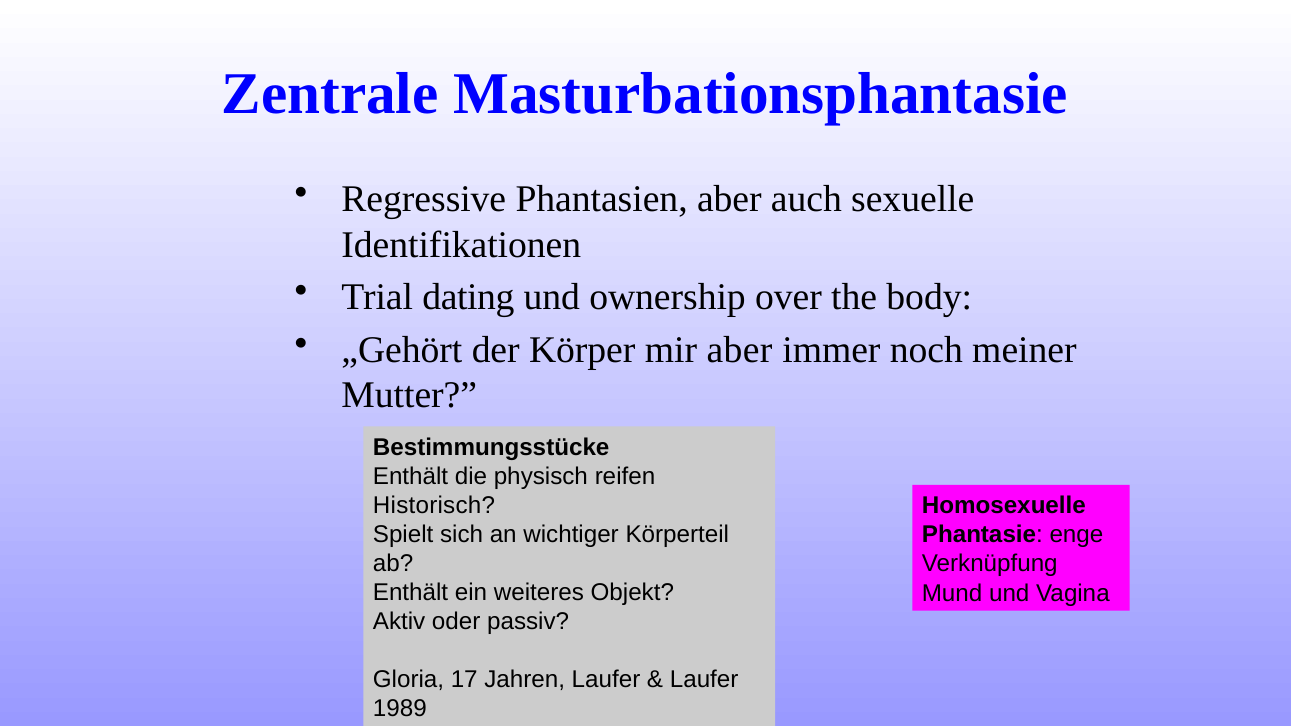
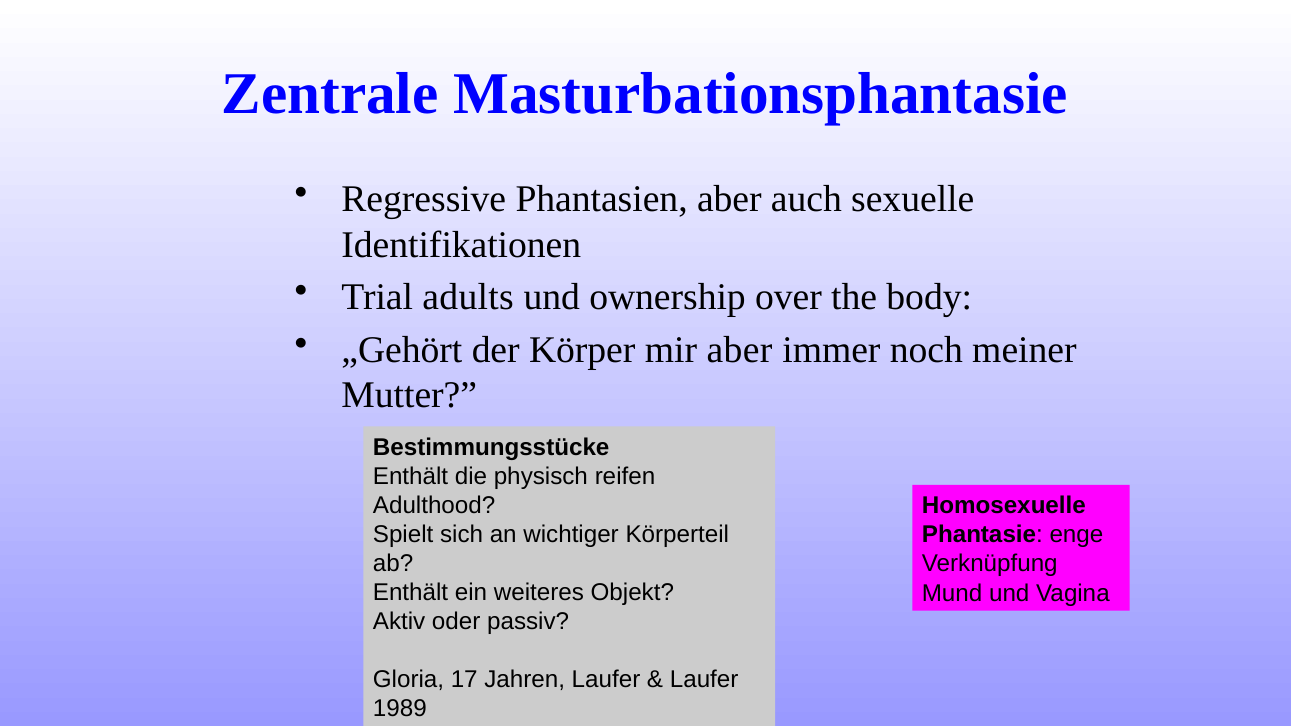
dating: dating -> adults (468, 297)
Historisch: Historisch -> Adulthood (434, 505)
